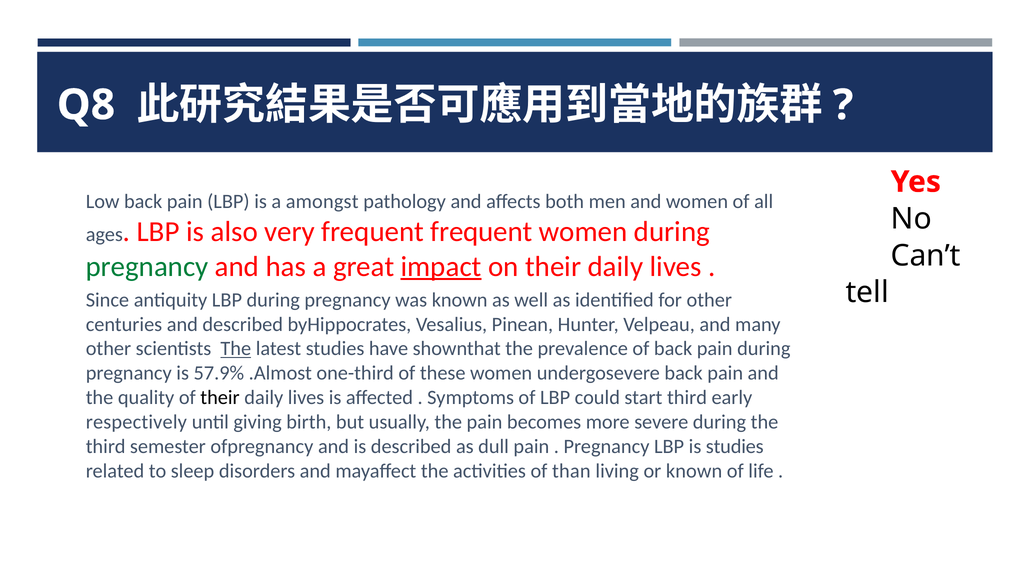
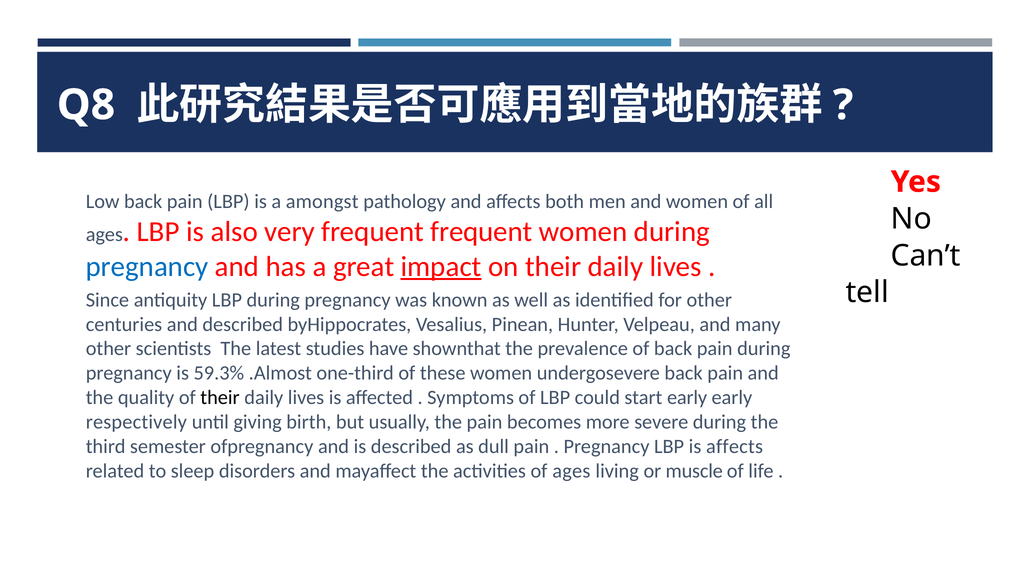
pregnancy colour: green -> blue (147, 267)
The underline: present -> none (236, 349)
57.9%: 57.9% -> 59.3% (219, 373)
start third: third -> early (687, 398)
is studies: studies -> affects (735, 447)
of than: than -> ages (571, 471)
or known: known -> muscle (694, 471)
